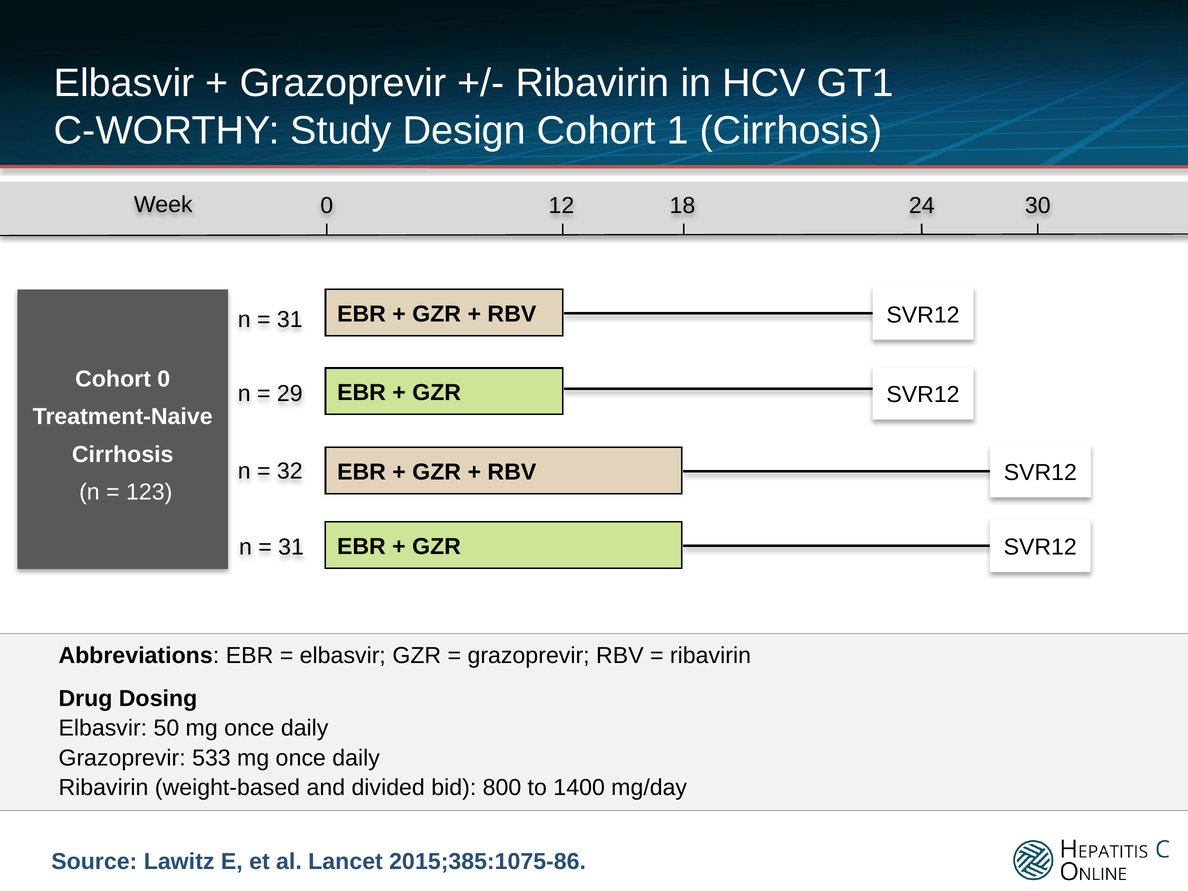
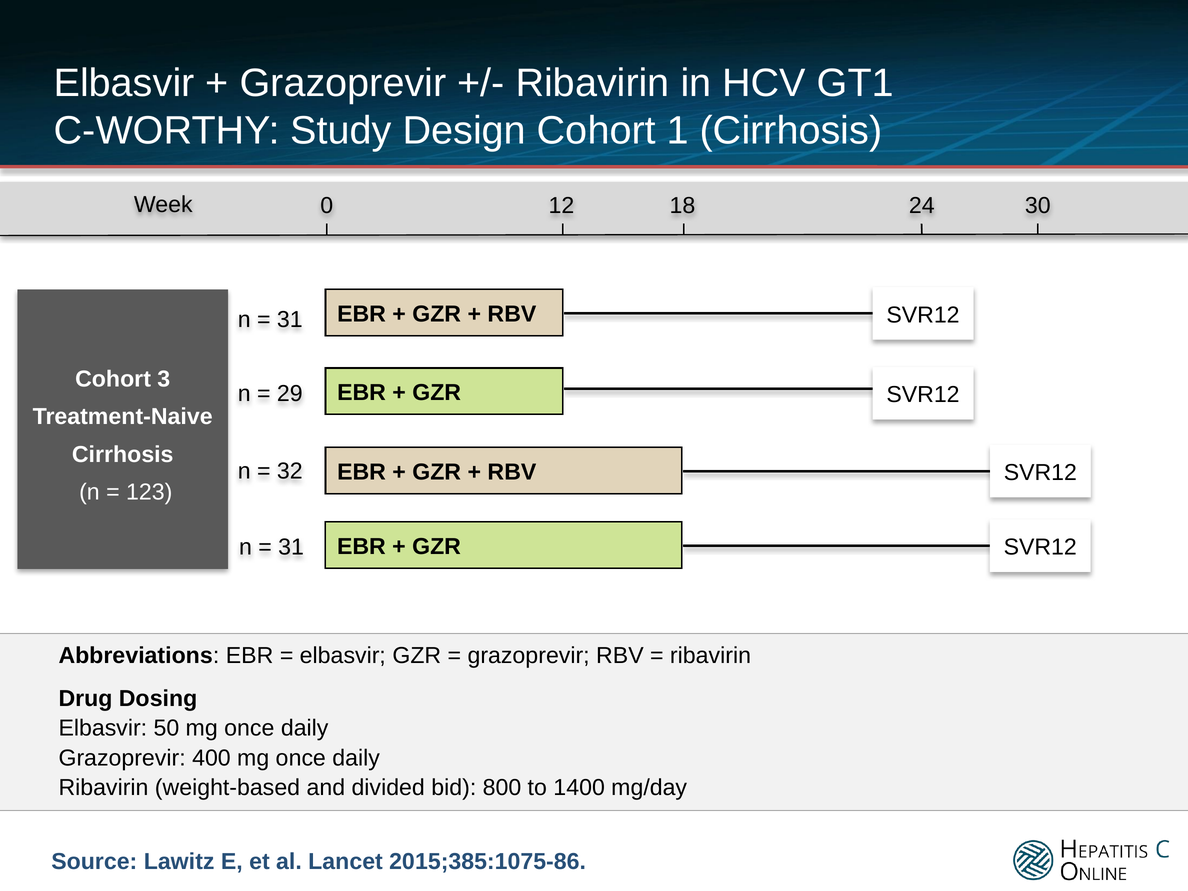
Cohort 0: 0 -> 3 (164, 379)
533: 533 -> 400 (211, 758)
